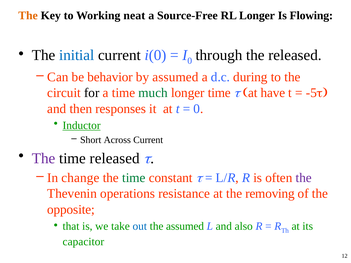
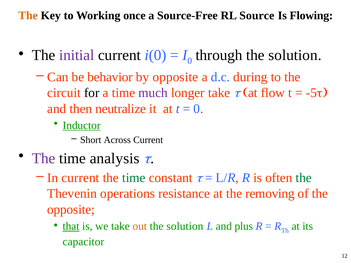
neat: neat -> once (134, 15)
RL Longer: Longer -> Source (257, 15)
initial colour: blue -> purple (77, 55)
through the released: released -> solution (295, 55)
by assumed: assumed -> opposite (175, 77)
much colour: green -> purple (153, 93)
longer time: time -> take (219, 93)
have: have -> flow (273, 93)
responses: responses -> neutralize (121, 109)
time released: released -> analysis (115, 158)
In change: change -> current (80, 178)
the colour: purple -> green (304, 178)
that underline: none -> present (71, 226)
out colour: blue -> orange (140, 226)
assumed: assumed -> solution (185, 226)
also: also -> plus (244, 226)
